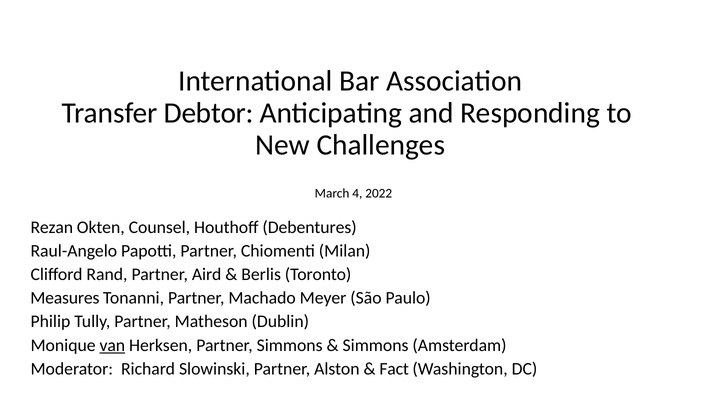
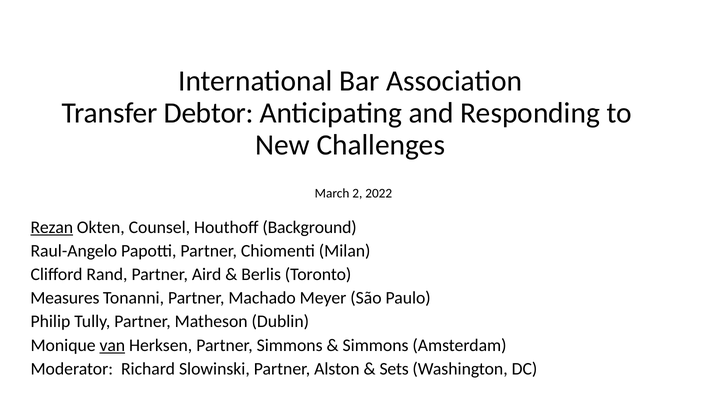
4: 4 -> 2 (357, 193)
Rezan underline: none -> present (52, 227)
Debentures: Debentures -> Background (310, 227)
Fact: Fact -> Sets (394, 368)
